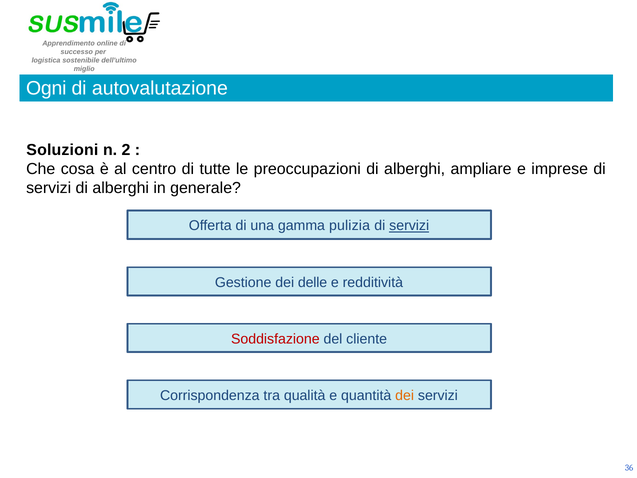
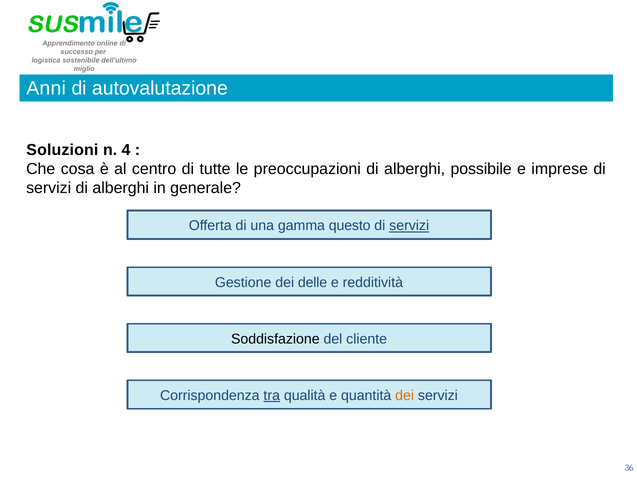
Ogni: Ogni -> Anni (46, 88)
2: 2 -> 4 (126, 150)
ampliare: ampliare -> possibile (481, 169)
pulizia: pulizia -> questo (350, 226)
Soddisfazione colour: red -> black (275, 339)
tra underline: none -> present (272, 395)
